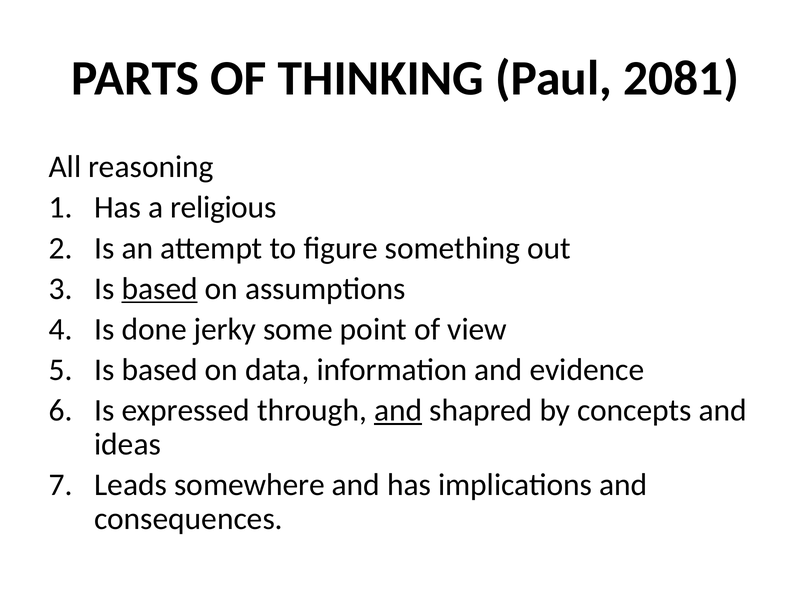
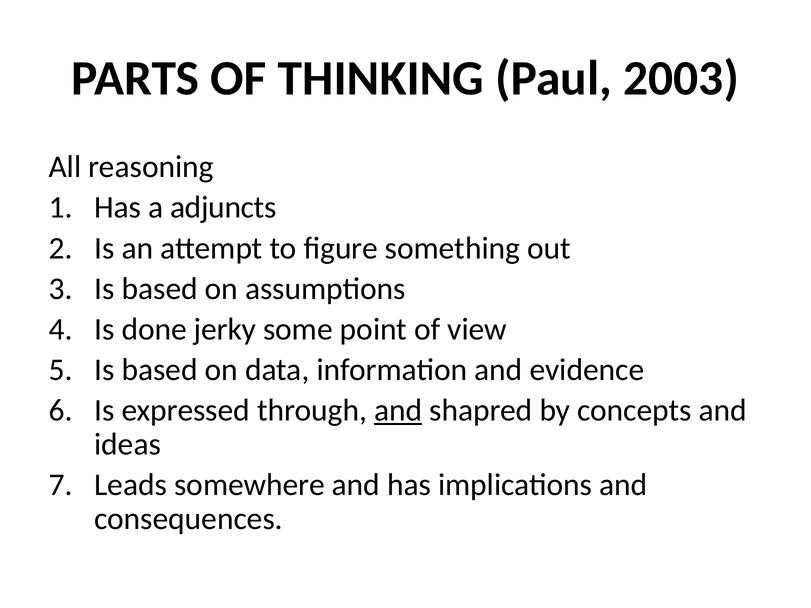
2081: 2081 -> 2003 (681, 79)
religious: religious -> adjuncts (223, 208)
based underline: present -> none (160, 289)
